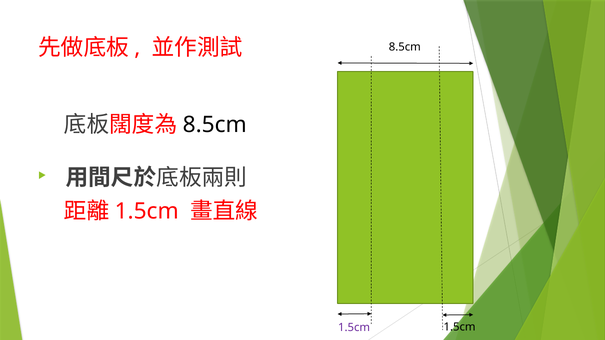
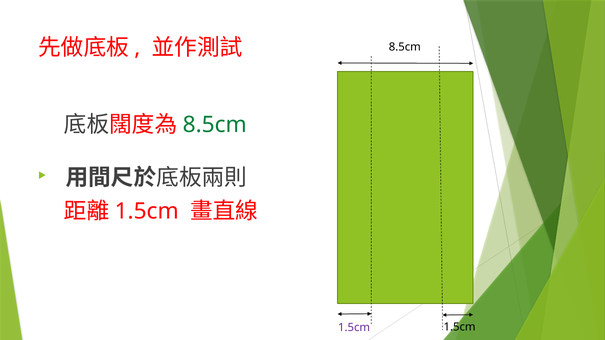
8.5cm colour: black -> green (215, 125)
